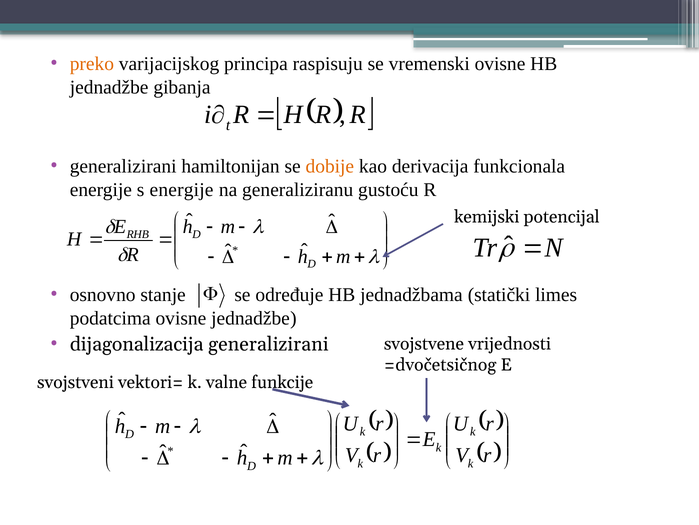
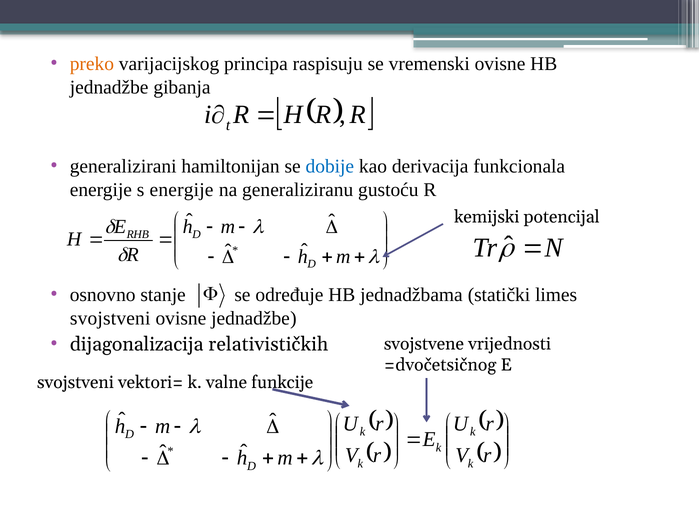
dobije colour: orange -> blue (330, 166)
podatcima: podatcima -> svojstveni (110, 318)
dijagonalizacija generalizirani: generalizirani -> relativističkih (268, 344)
